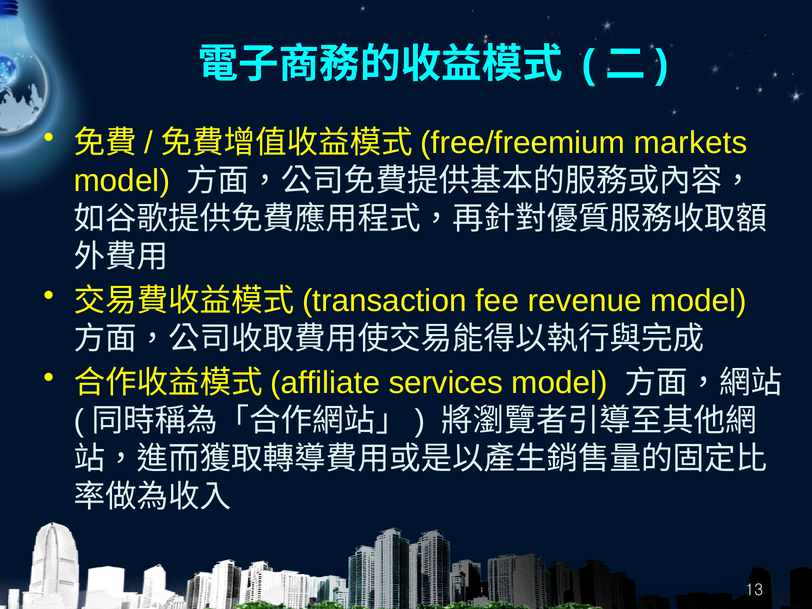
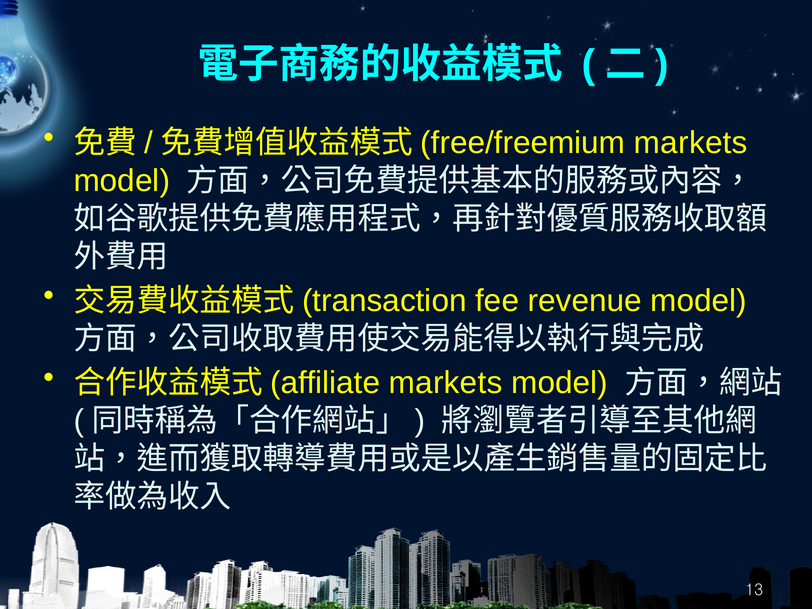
services: services -> markets (446, 383)
